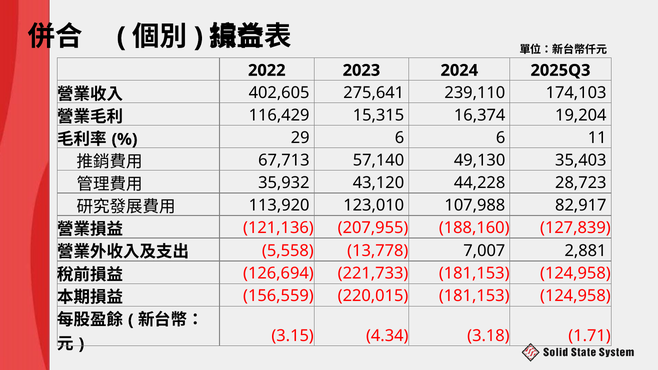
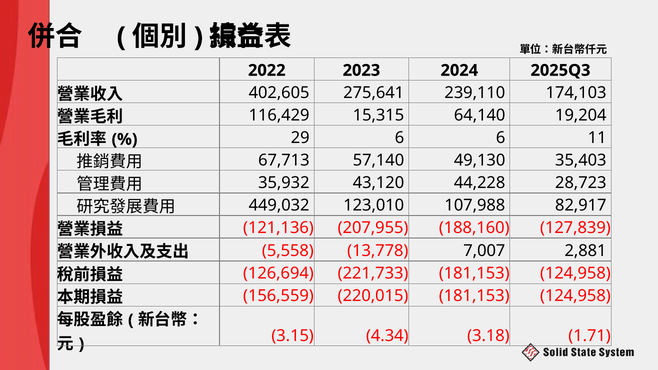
16,374: 16,374 -> 64,140 (480, 115)
113,920: 113,920 -> 449,032 (279, 205)
